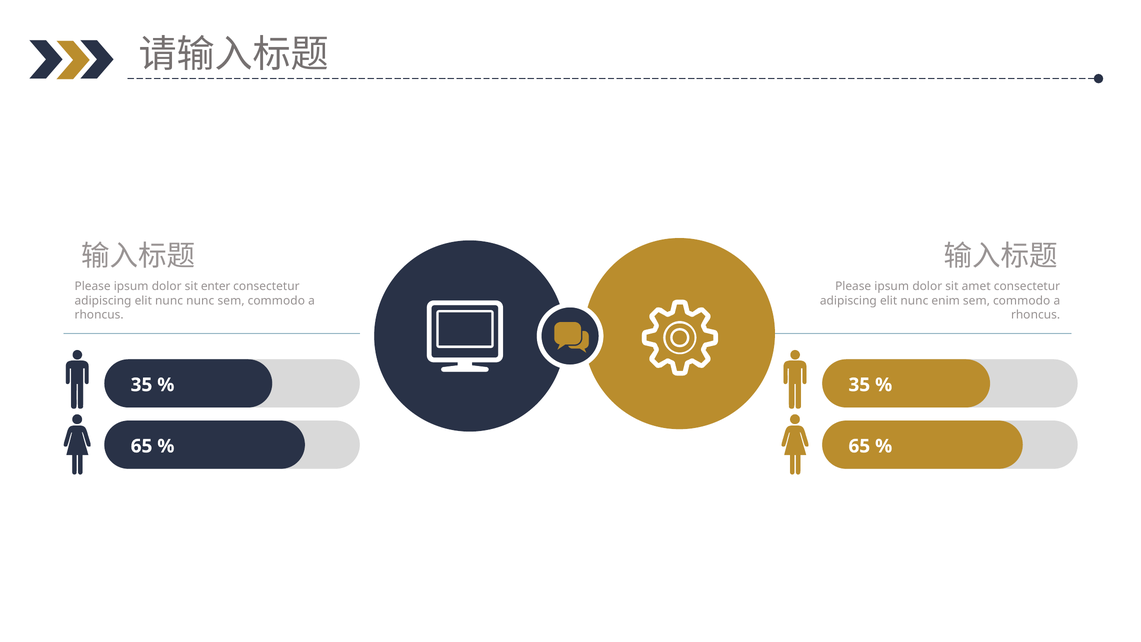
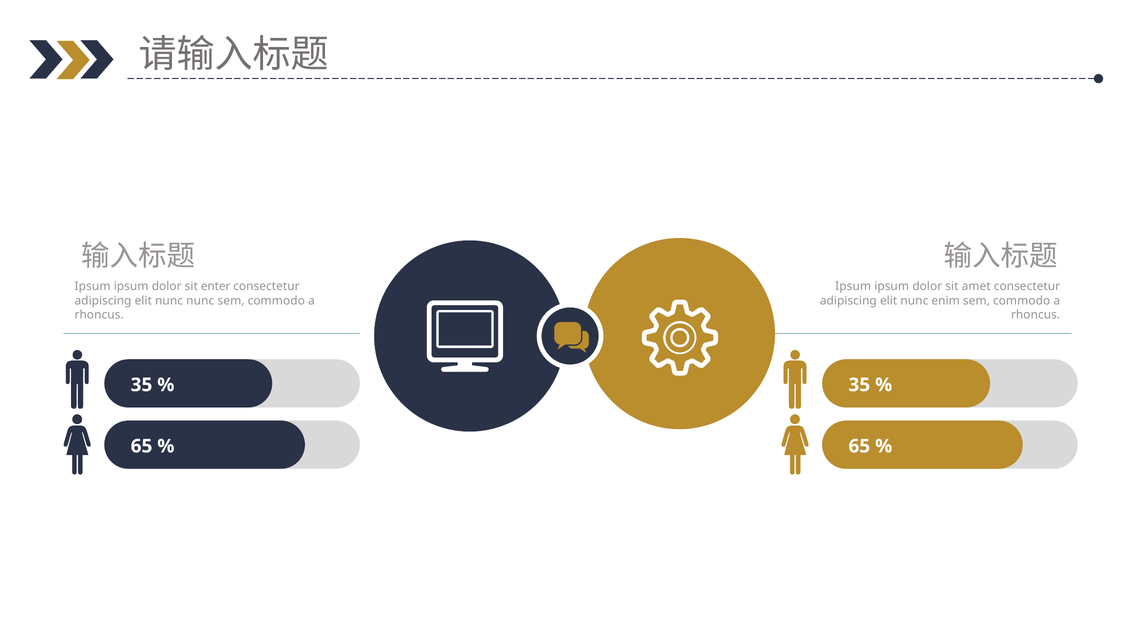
Please: Please -> Ipsum (93, 286)
Please: Please -> Ipsum (853, 286)
